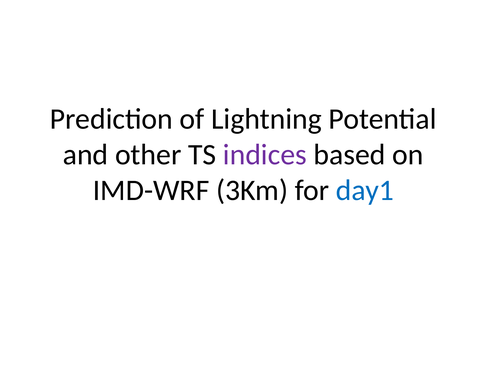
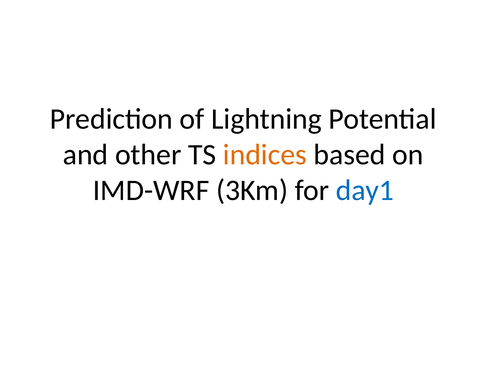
indices colour: purple -> orange (265, 155)
